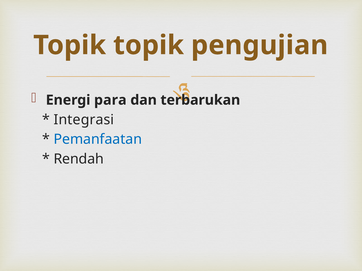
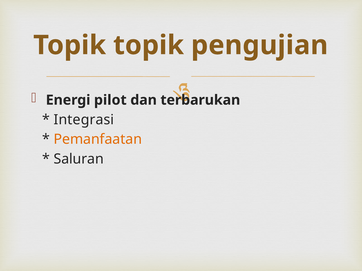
para: para -> pilot (110, 100)
Pemanfaatan colour: blue -> orange (98, 140)
Rendah: Rendah -> Saluran (79, 159)
